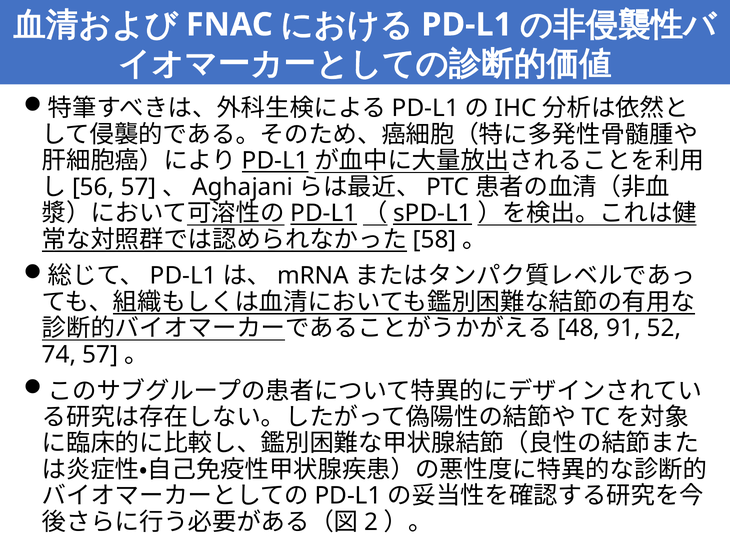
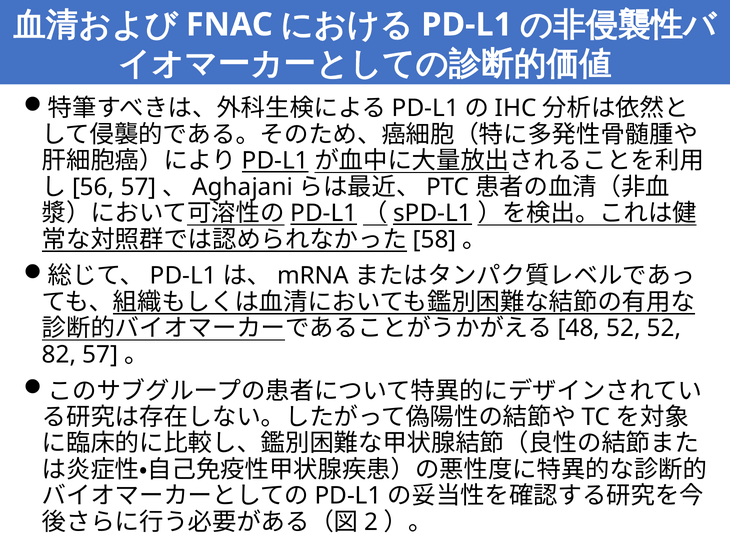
91: 91 -> 52 (624, 329)
74: 74 -> 82 (59, 355)
